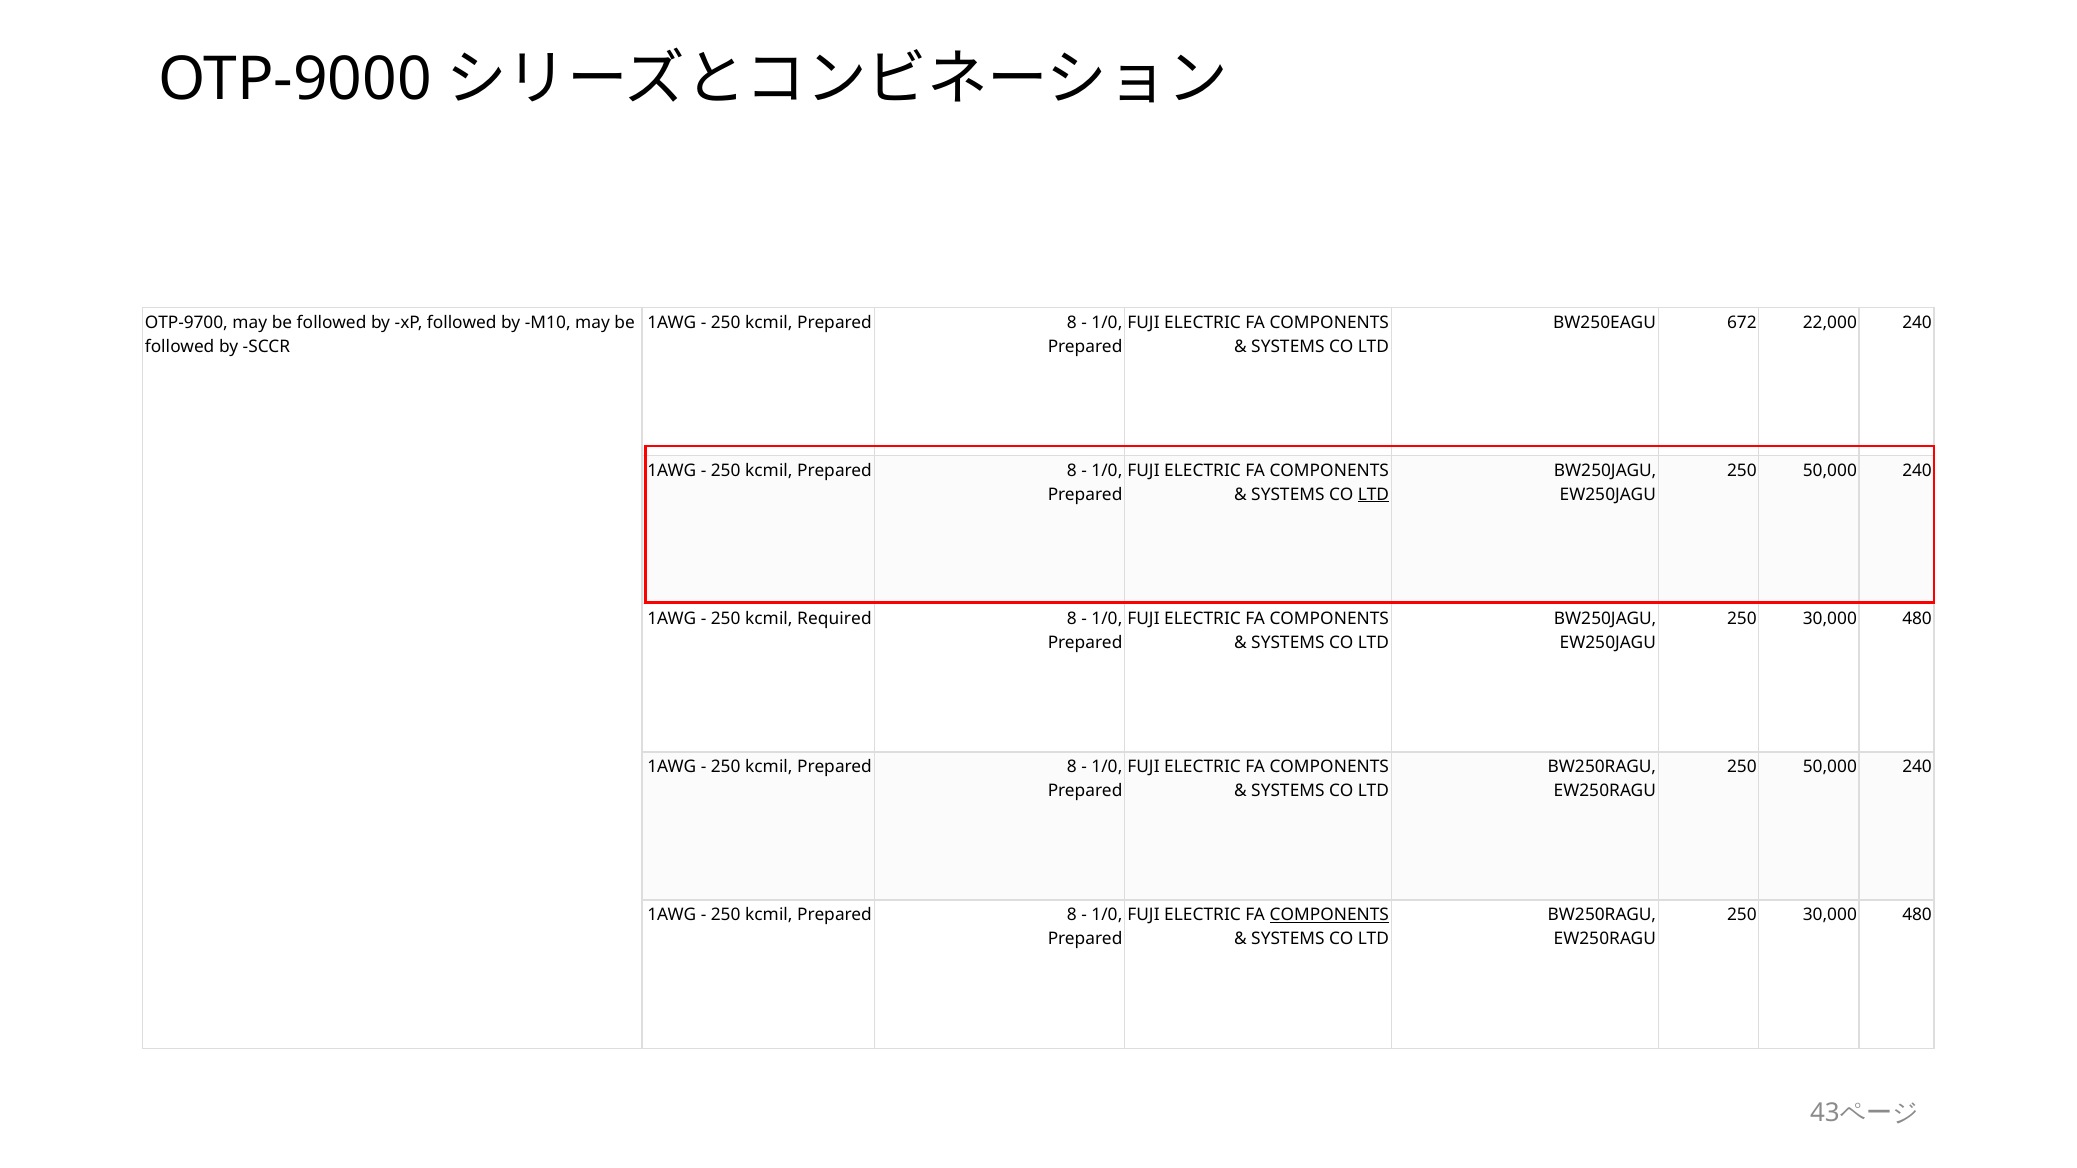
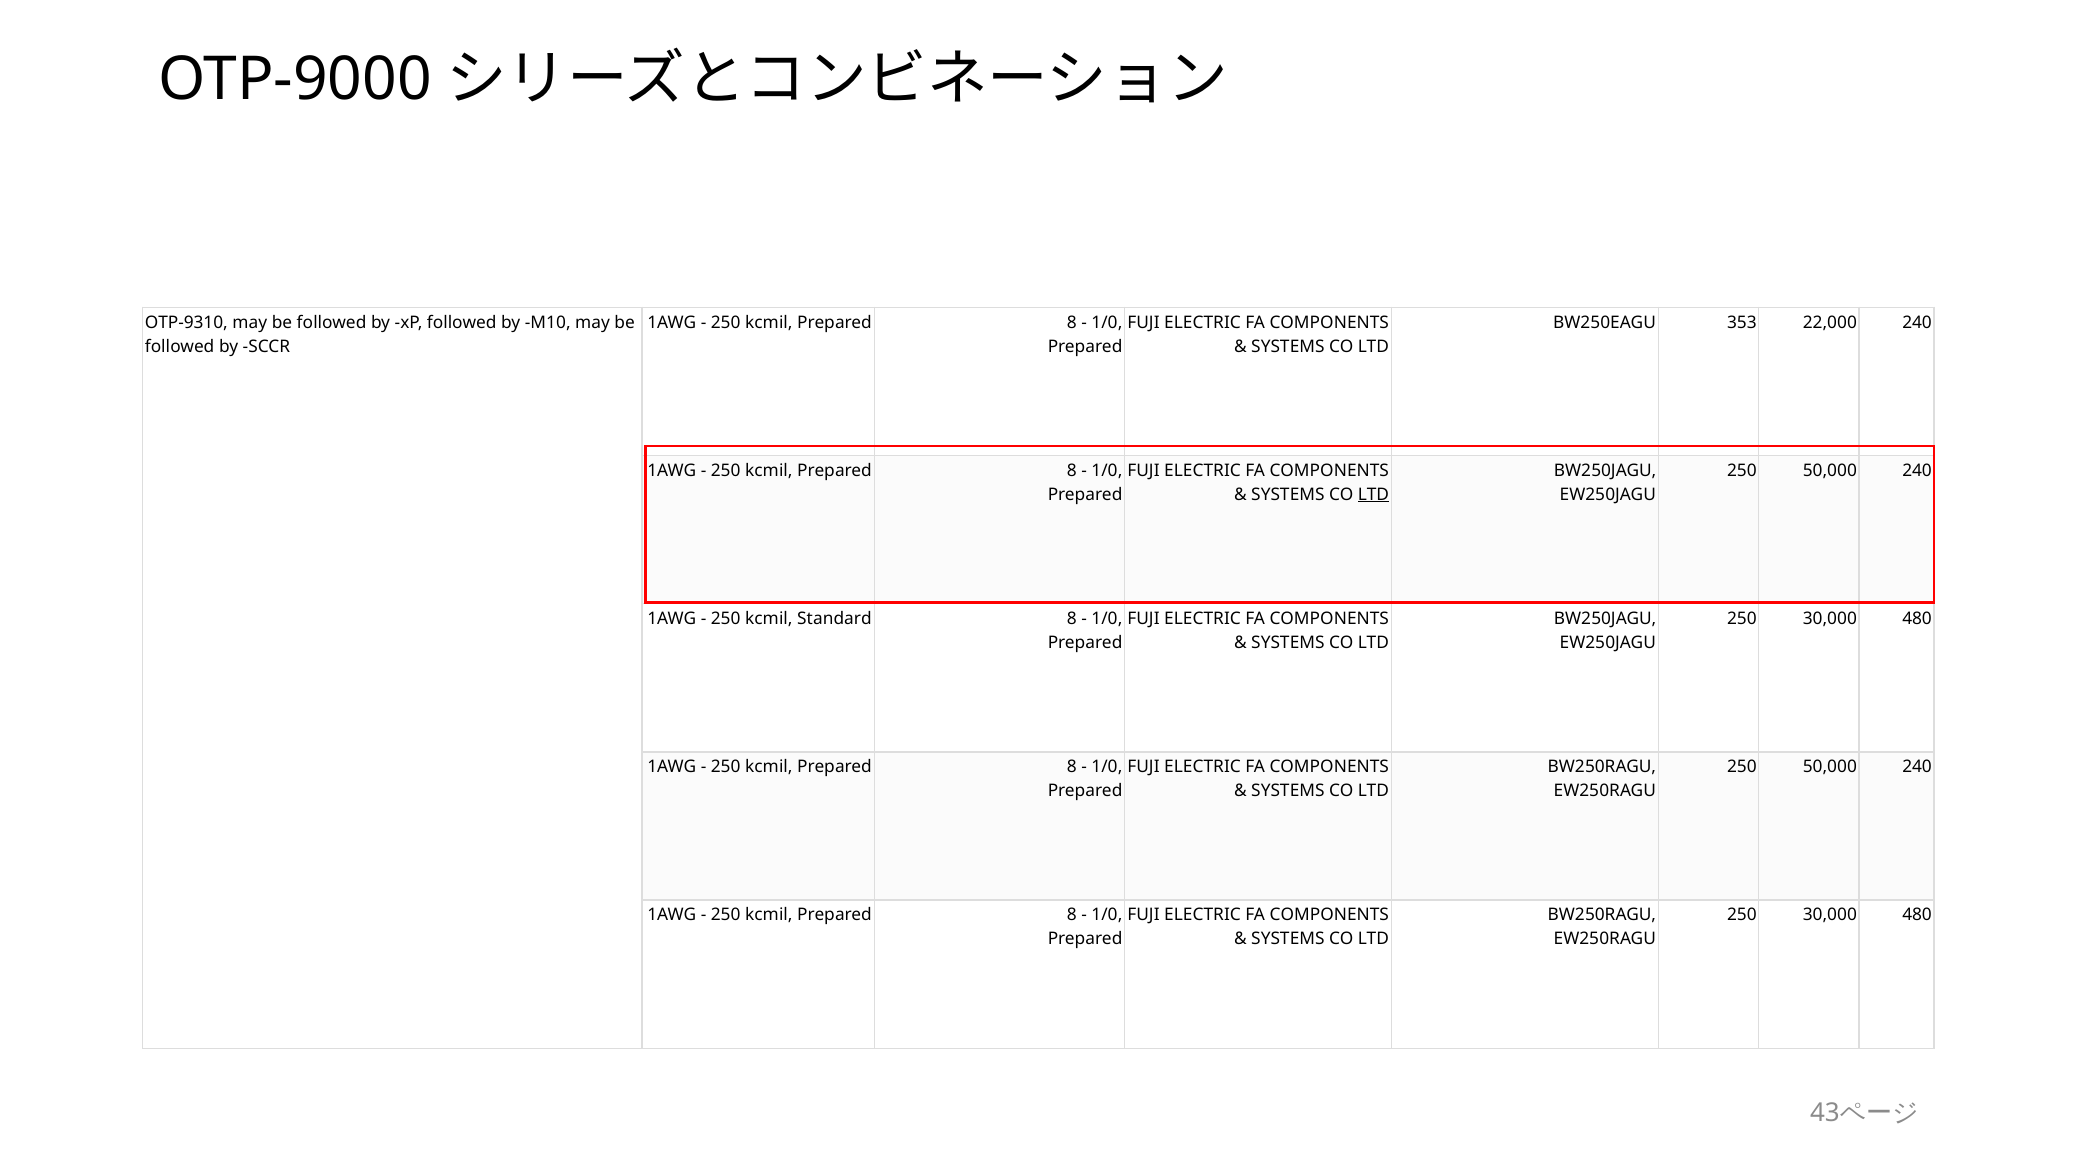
OTP-9700: OTP-9700 -> OTP-9310 (186, 323)
672: 672 -> 353 (1742, 323)
Required: Required -> Standard (834, 619)
COMPONENTS underline: present -> none (1329, 915)
